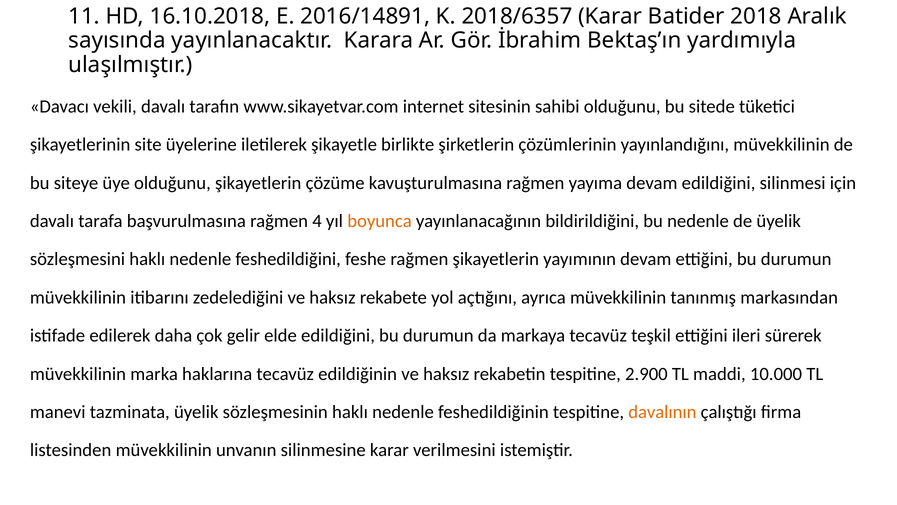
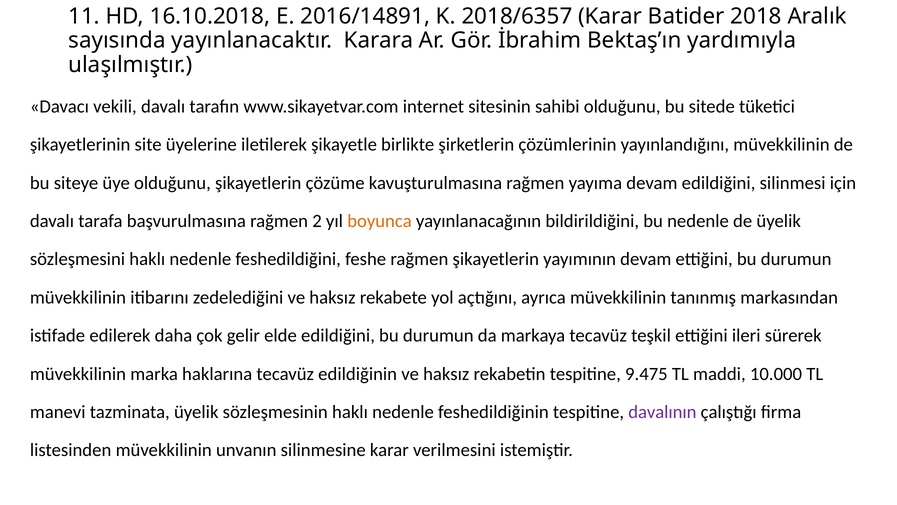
4: 4 -> 2 (317, 221)
2.900: 2.900 -> 9.475 (646, 374)
davalının colour: orange -> purple (662, 412)
